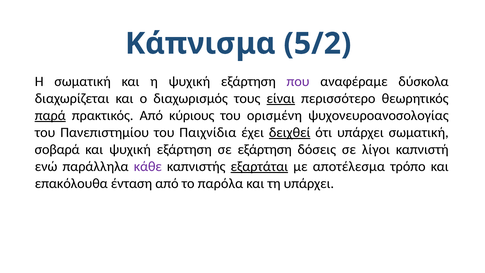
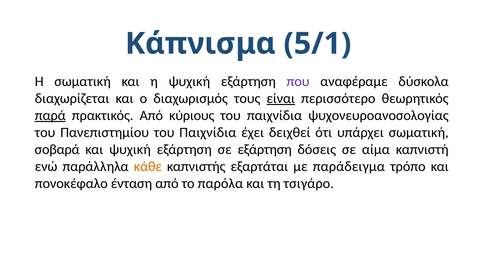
5/2: 5/2 -> 5/1 (317, 44)
ορισμένη: ορισμένη -> παιχνίδια (275, 115)
δειχθεί underline: present -> none (290, 132)
λίγοι: λίγοι -> αίμα (376, 149)
κάθε colour: purple -> orange (148, 166)
εξαρτάται underline: present -> none (259, 166)
αποτέλεσμα: αποτέλεσμα -> παράδειγμα (349, 166)
επακόλουθα: επακόλουθα -> πονοκέφαλο (71, 183)
τη υπάρχει: υπάρχει -> τσιγάρο (309, 183)
